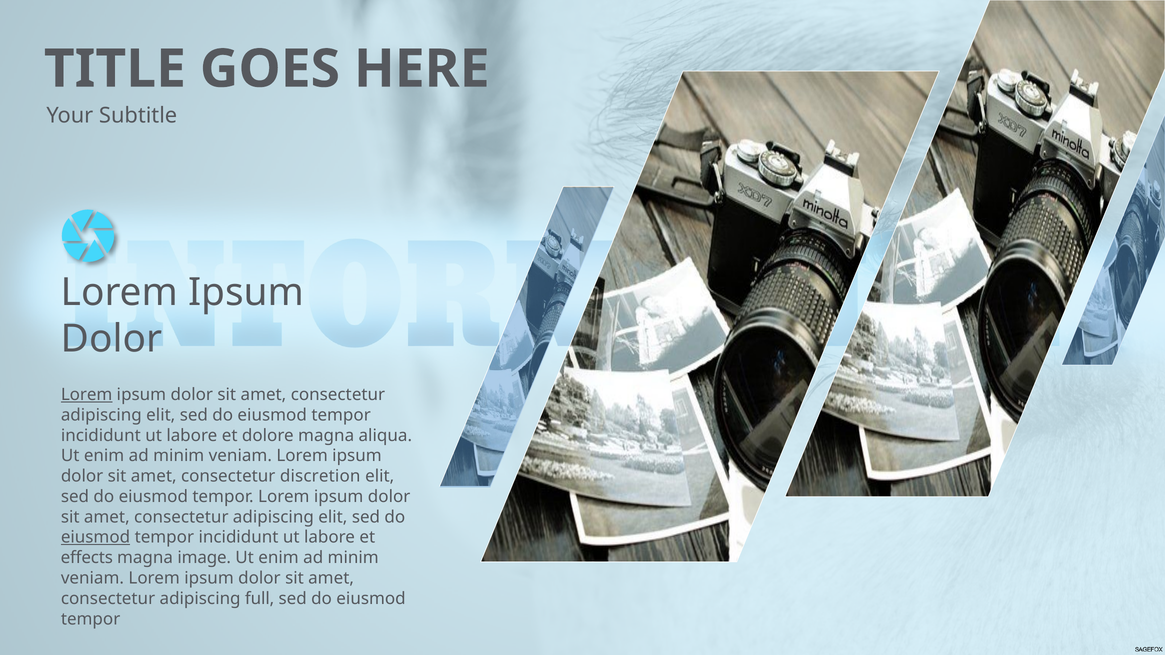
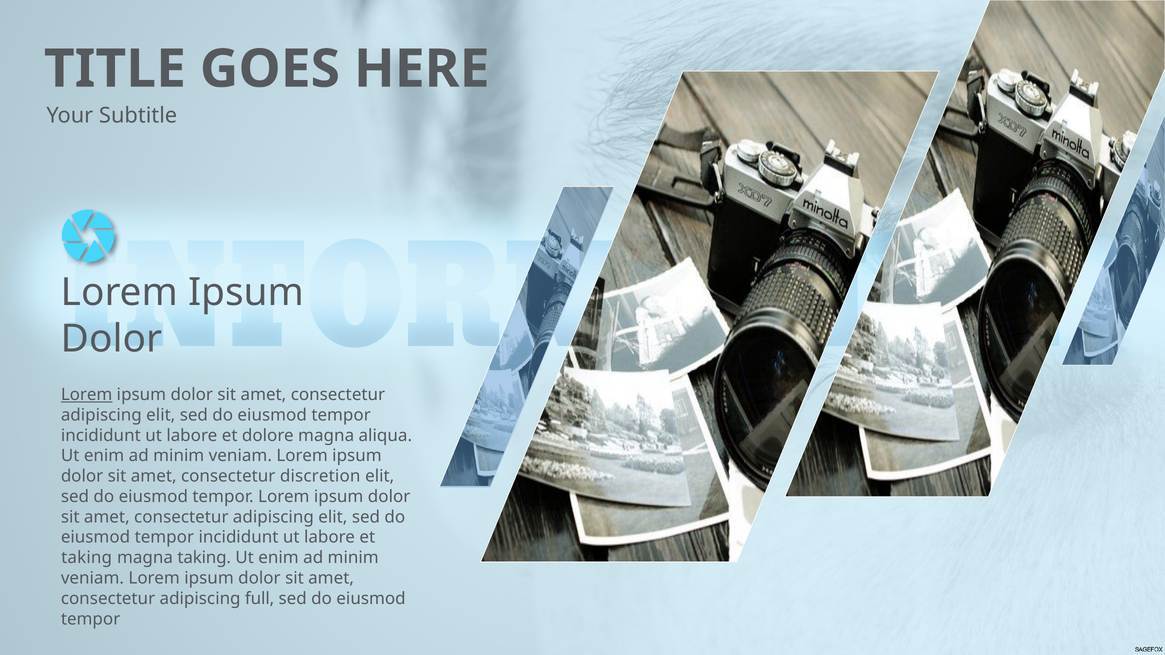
eiusmod underline: present -> none (96, 538)
effects: effects -> taking (87, 558)
magna image: image -> taking (204, 558)
